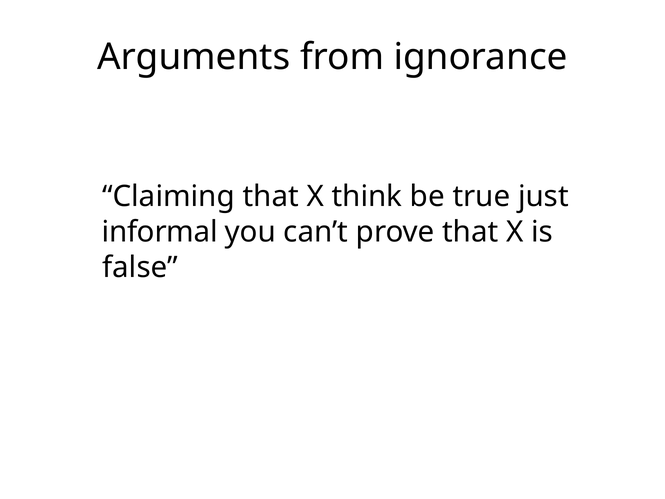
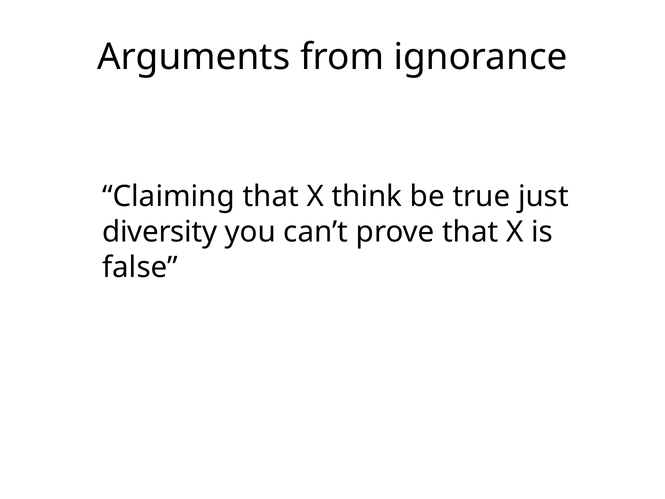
informal: informal -> diversity (160, 232)
